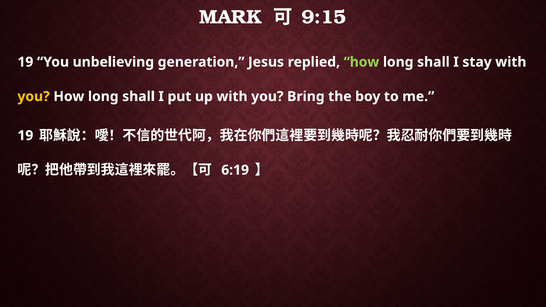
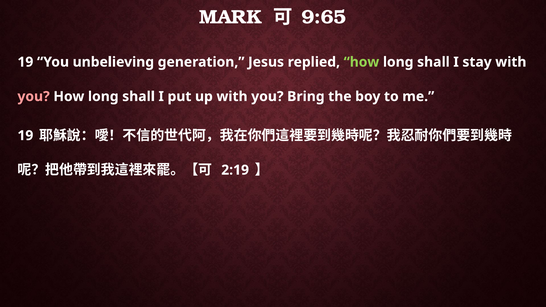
9:15: 9:15 -> 9:65 (324, 17)
you colour: yellow -> pink (34, 97)
6:19: 6:19 -> 2:19 (235, 170)
